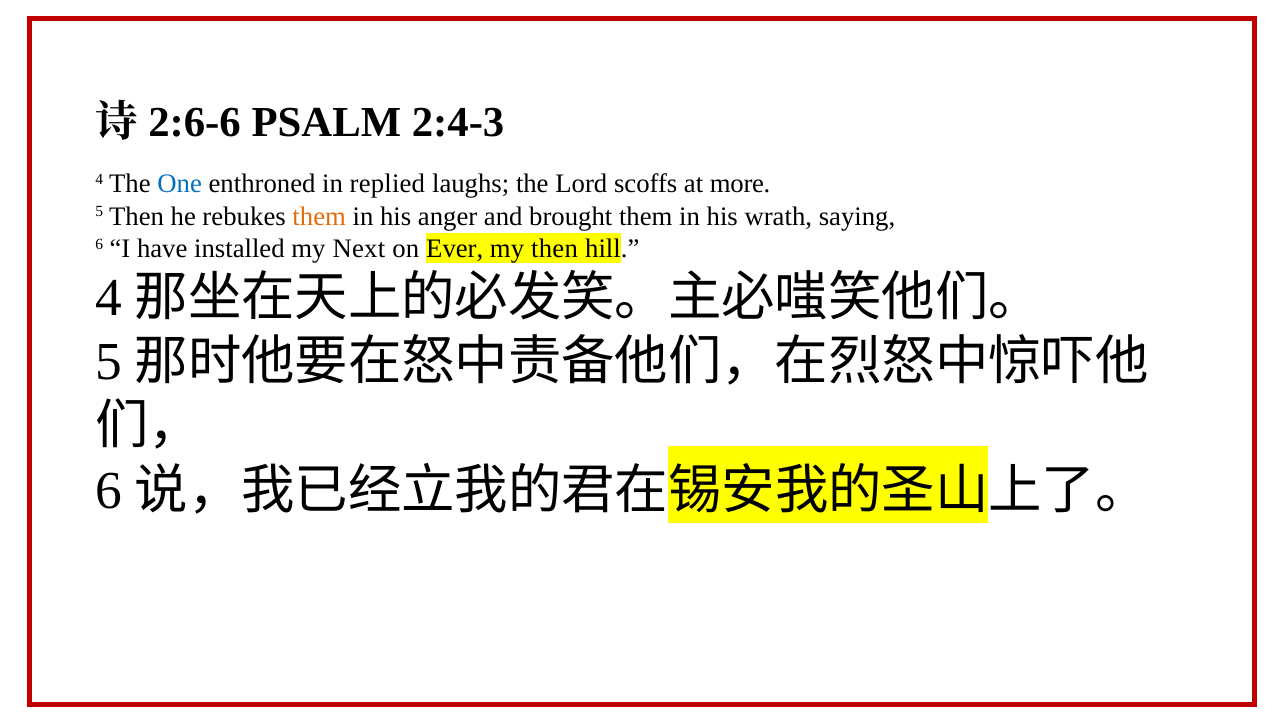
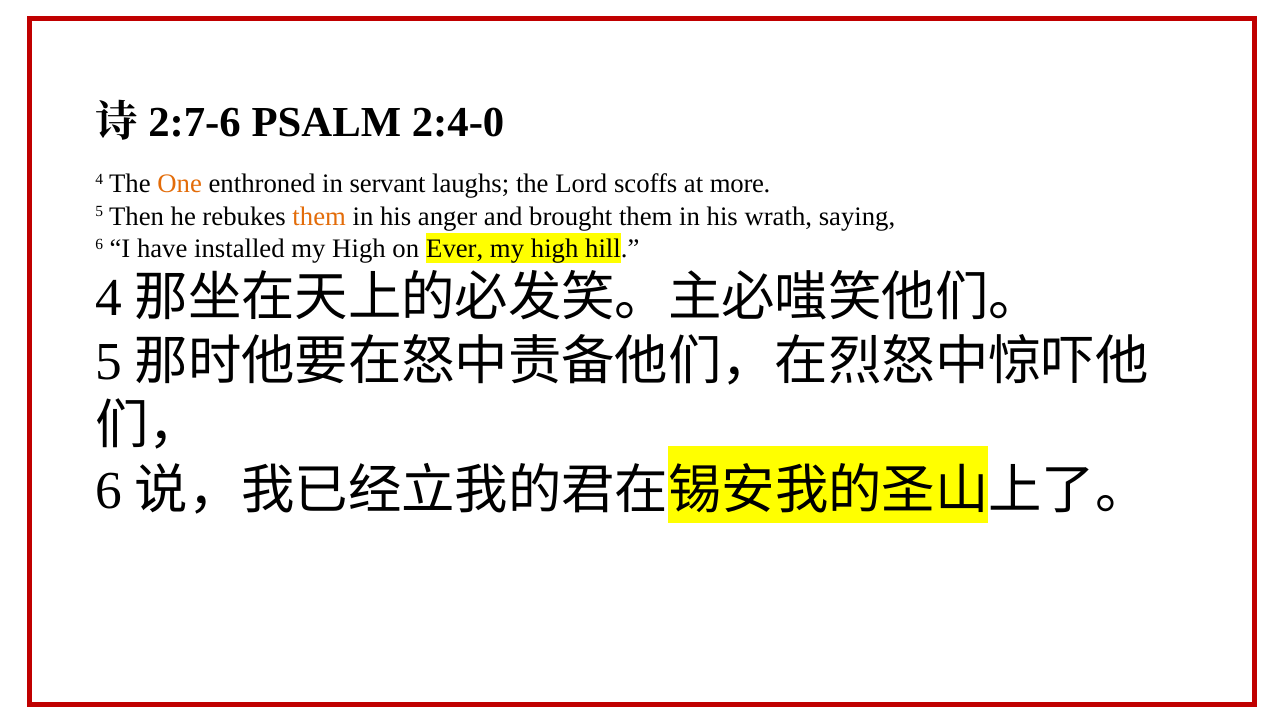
2:6-6: 2:6-6 -> 2:7-6 (195, 123)
2:4-3: 2:4-3 -> 2:4-0 (458, 123)
One colour: blue -> orange (180, 184)
replied: replied -> servant (388, 184)
installed my Next: Next -> High (359, 248)
then: then -> high (555, 248)
